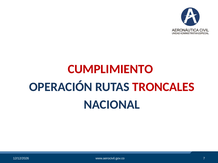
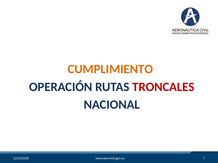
CUMPLIMIENTO colour: red -> orange (110, 69)
